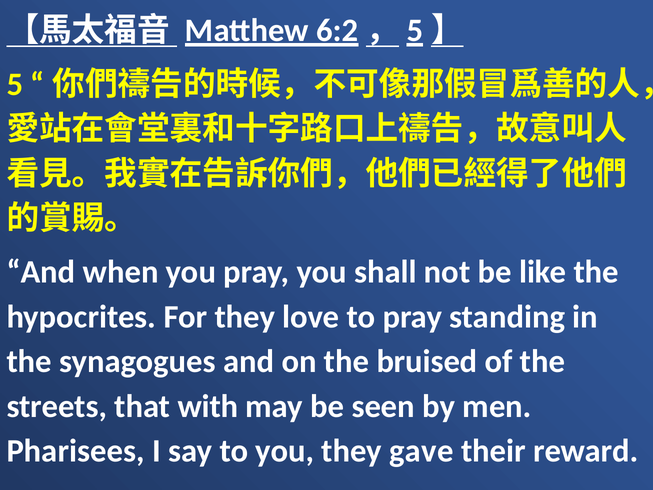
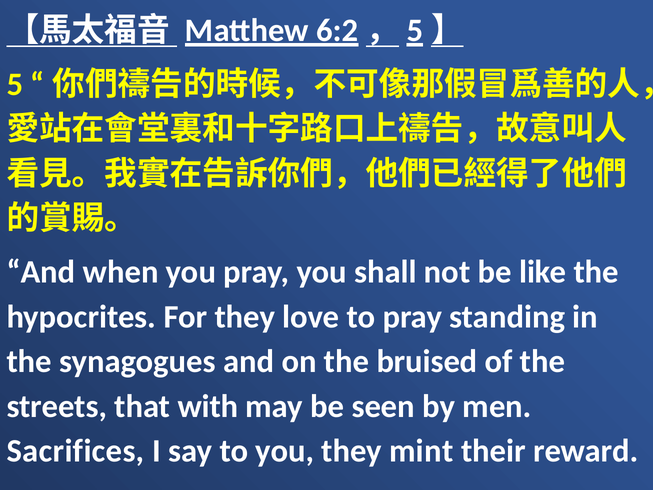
Pharisees: Pharisees -> Sacrifices (75, 451)
gave: gave -> mint (421, 451)
